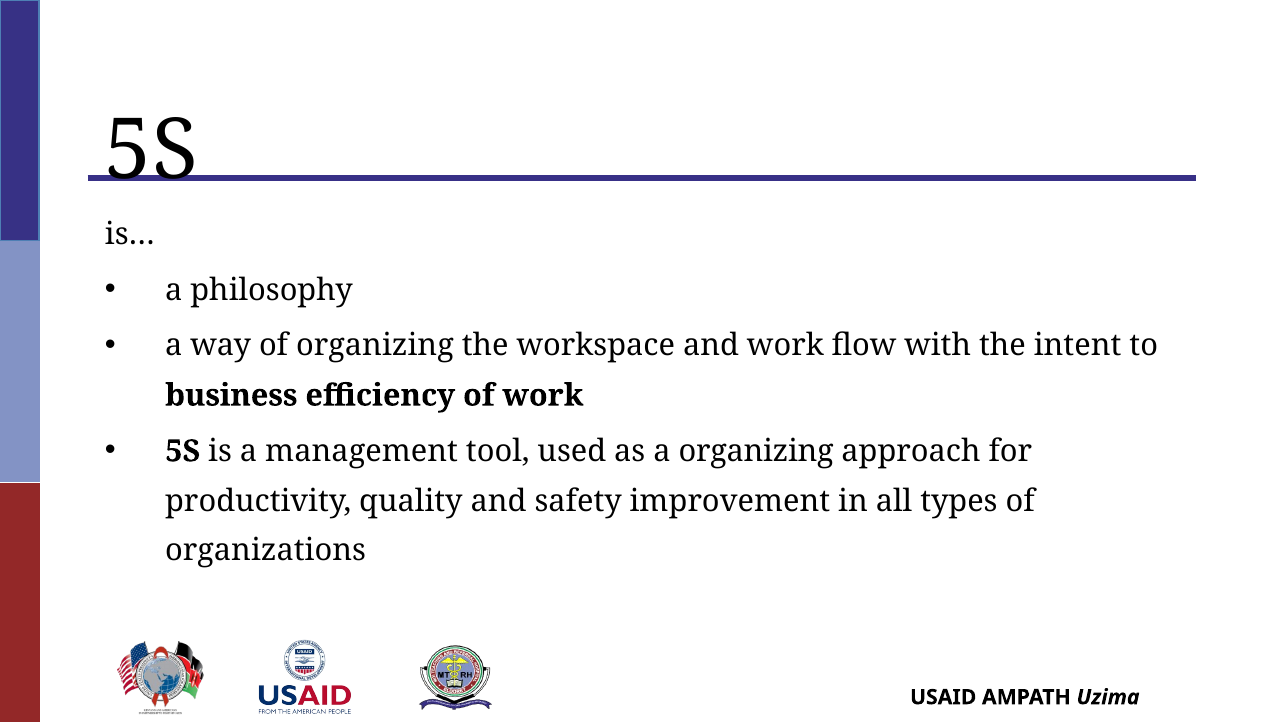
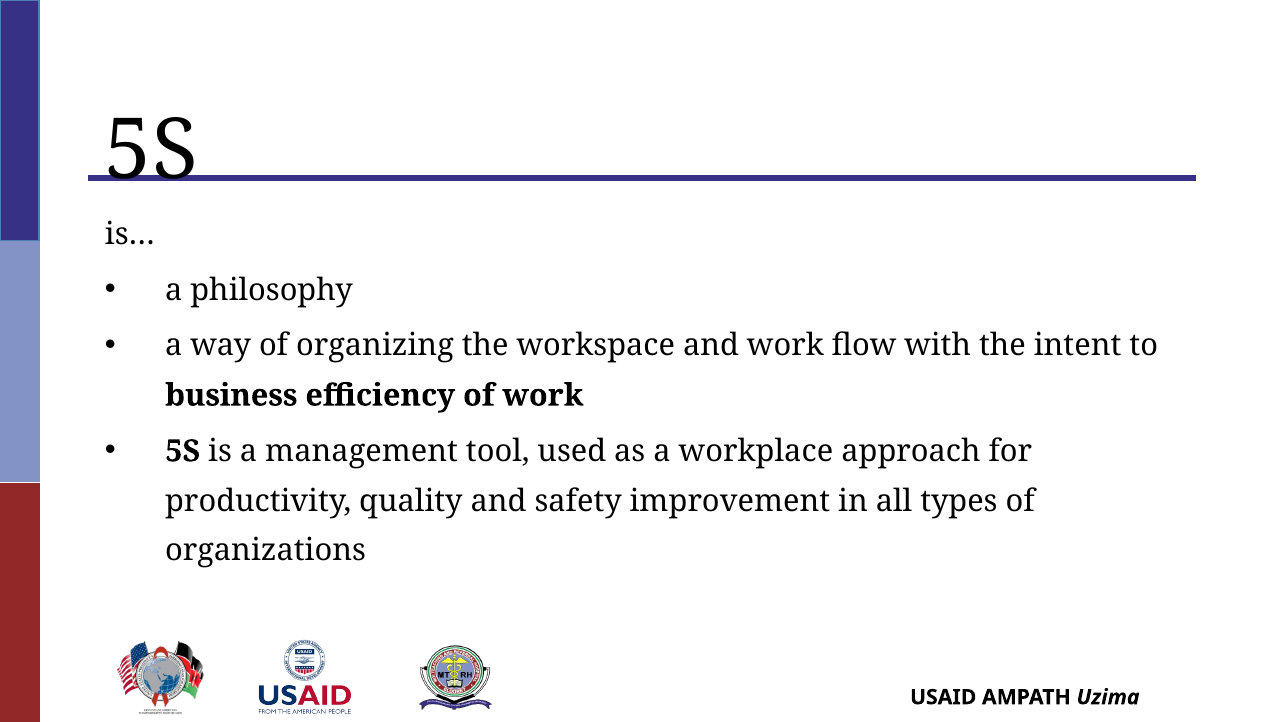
a organizing: organizing -> workplace (756, 451)
